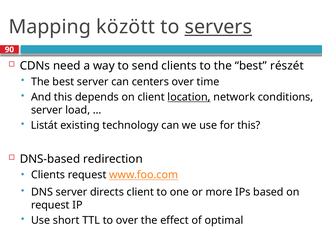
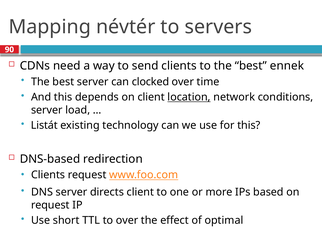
között: között -> névtér (126, 27)
servers underline: present -> none (218, 27)
részét: részét -> ennek (287, 66)
centers: centers -> clocked (150, 82)
